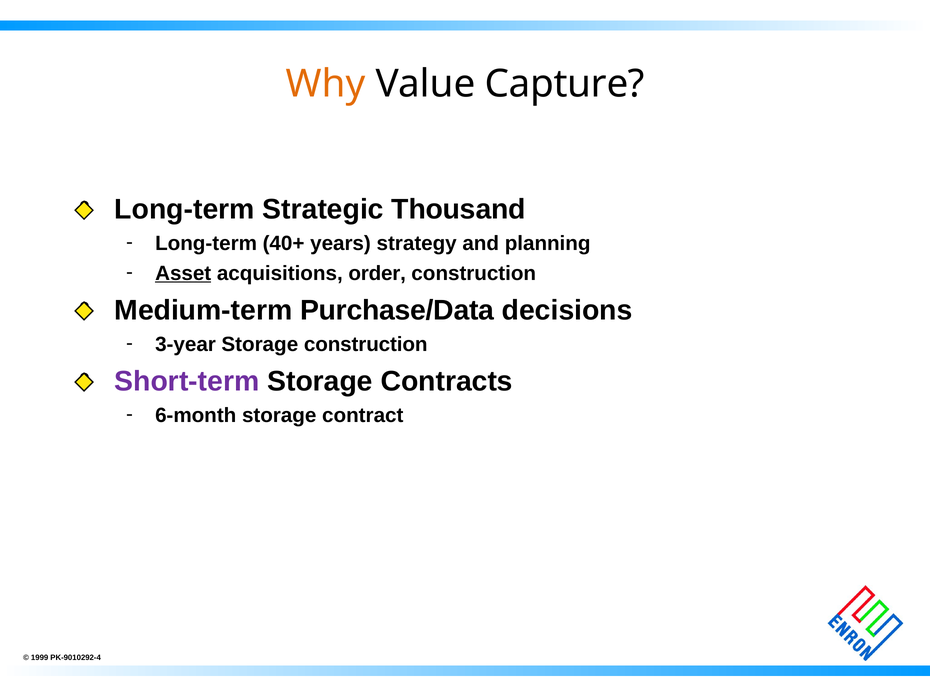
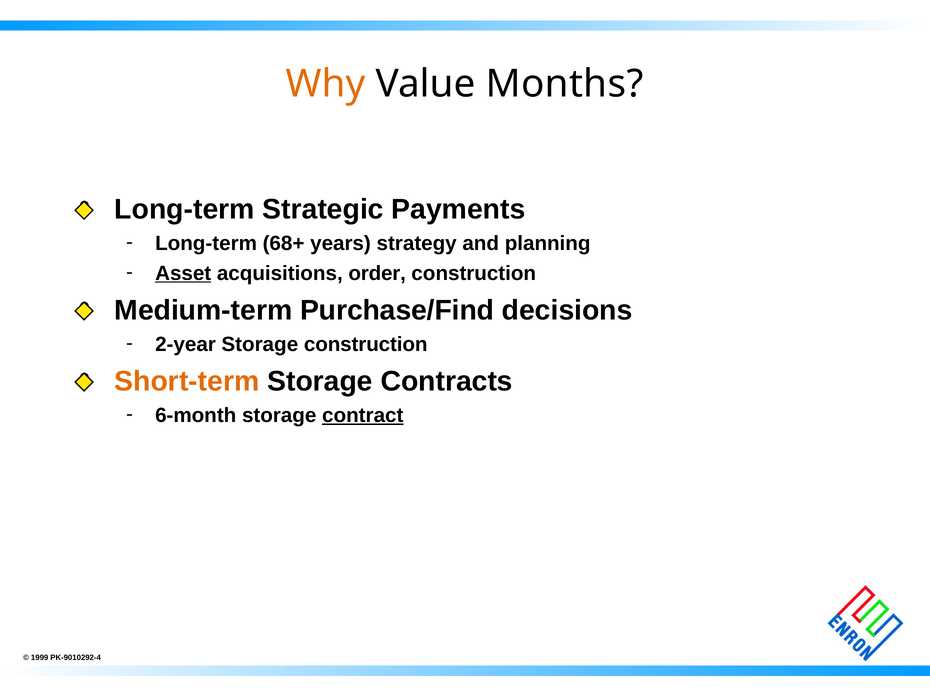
Capture: Capture -> Months (564, 84)
Thousand: Thousand -> Payments (458, 210)
40+: 40+ -> 68+ (284, 244)
Purchase/Data: Purchase/Data -> Purchase/Find (397, 310)
3-year: 3-year -> 2-year (186, 344)
Short-term colour: purple -> orange (187, 382)
contract underline: none -> present (363, 416)
